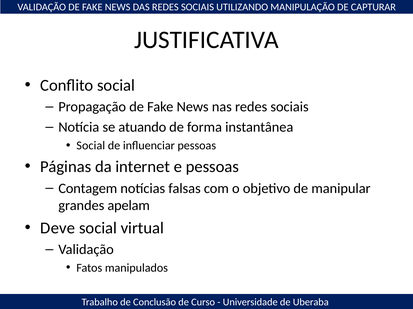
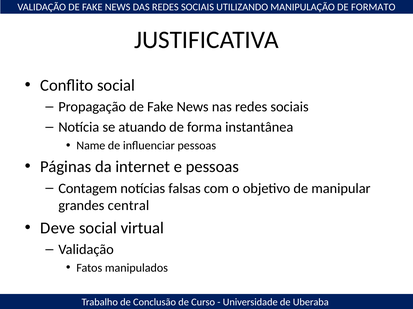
CAPTURAR: CAPTURAR -> FORMATO (373, 7)
Social: Social -> Name (91, 146)
apelam: apelam -> central (128, 206)
